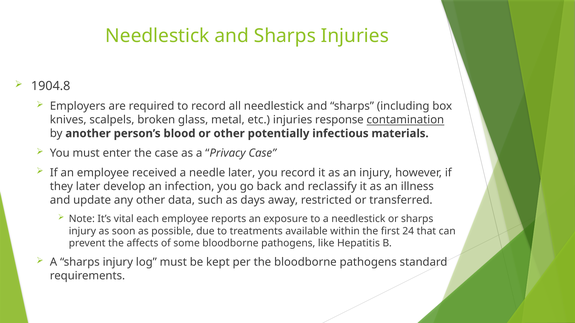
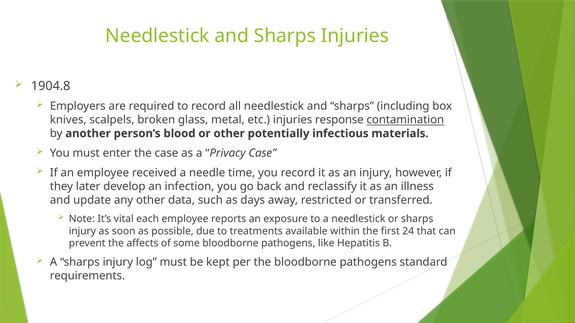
needle later: later -> time (242, 173)
